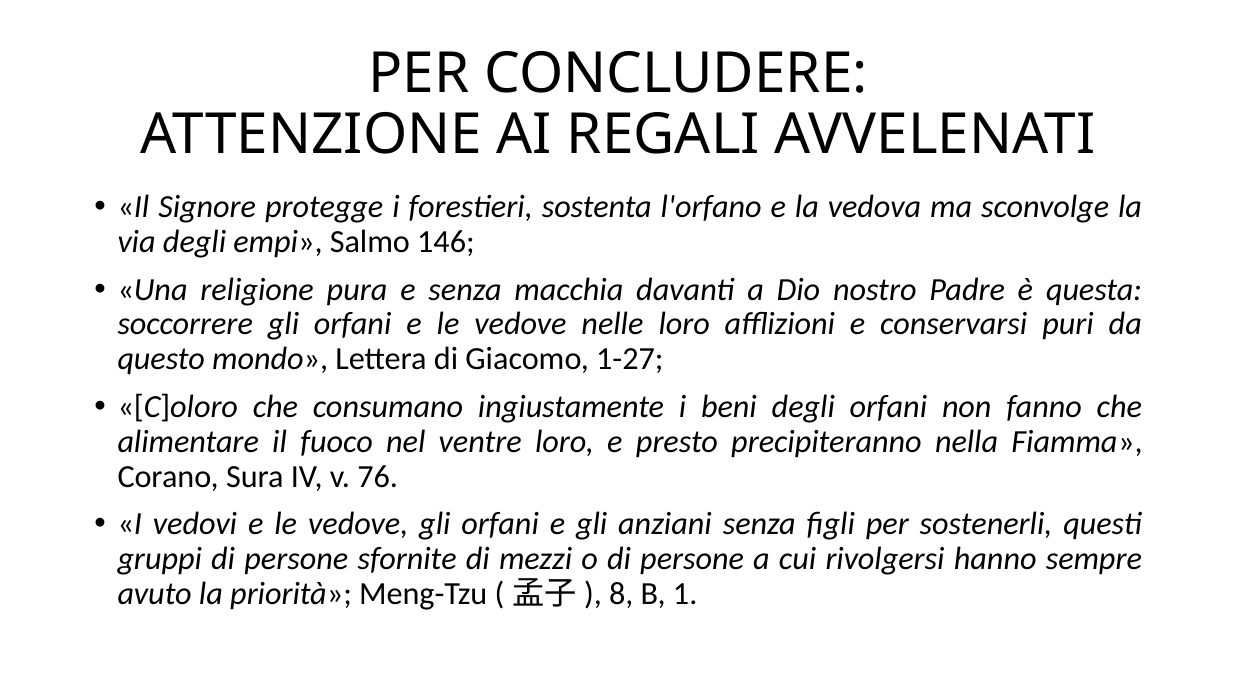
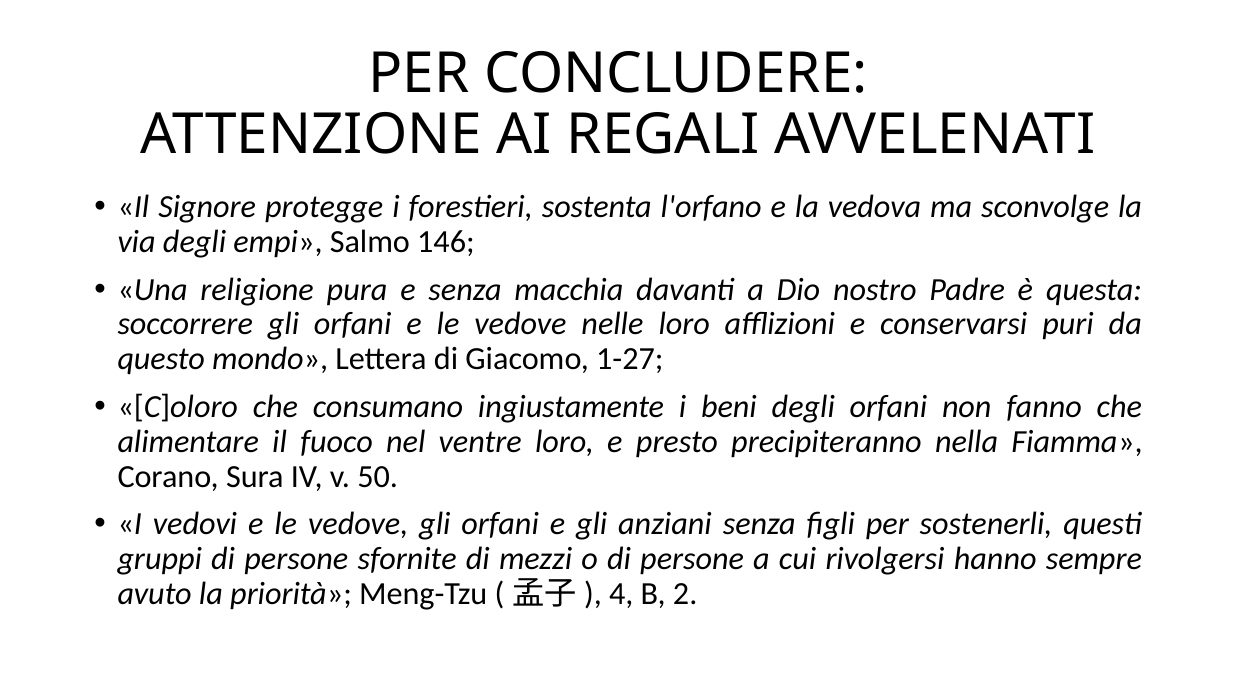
76: 76 -> 50 (378, 476)
8: 8 -> 4 (621, 593)
1: 1 -> 2 (685, 593)
